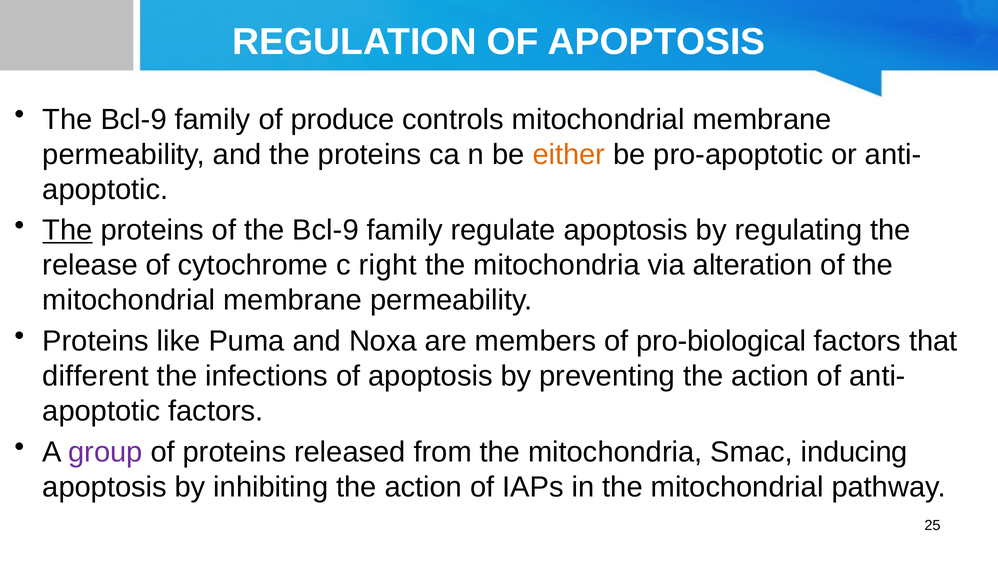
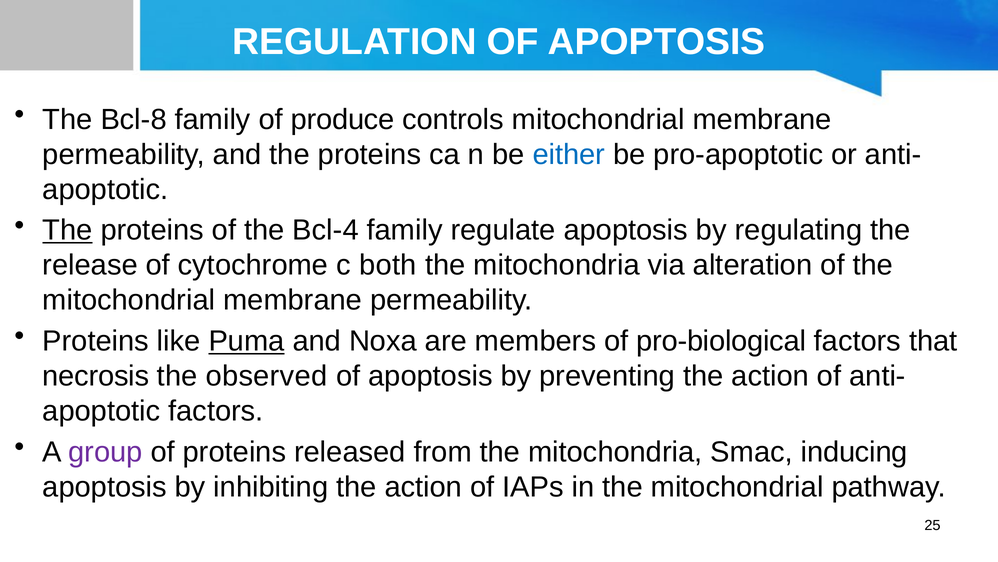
Bcl-9: Bcl-9 -> Bcl-8 (134, 119)
either colour: orange -> blue (569, 154)
of the Bcl-9: Bcl-9 -> Bcl-4 (326, 230)
right: right -> both (388, 265)
Puma underline: none -> present (247, 341)
different: different -> necrosis (96, 376)
infections: infections -> observed (267, 376)
